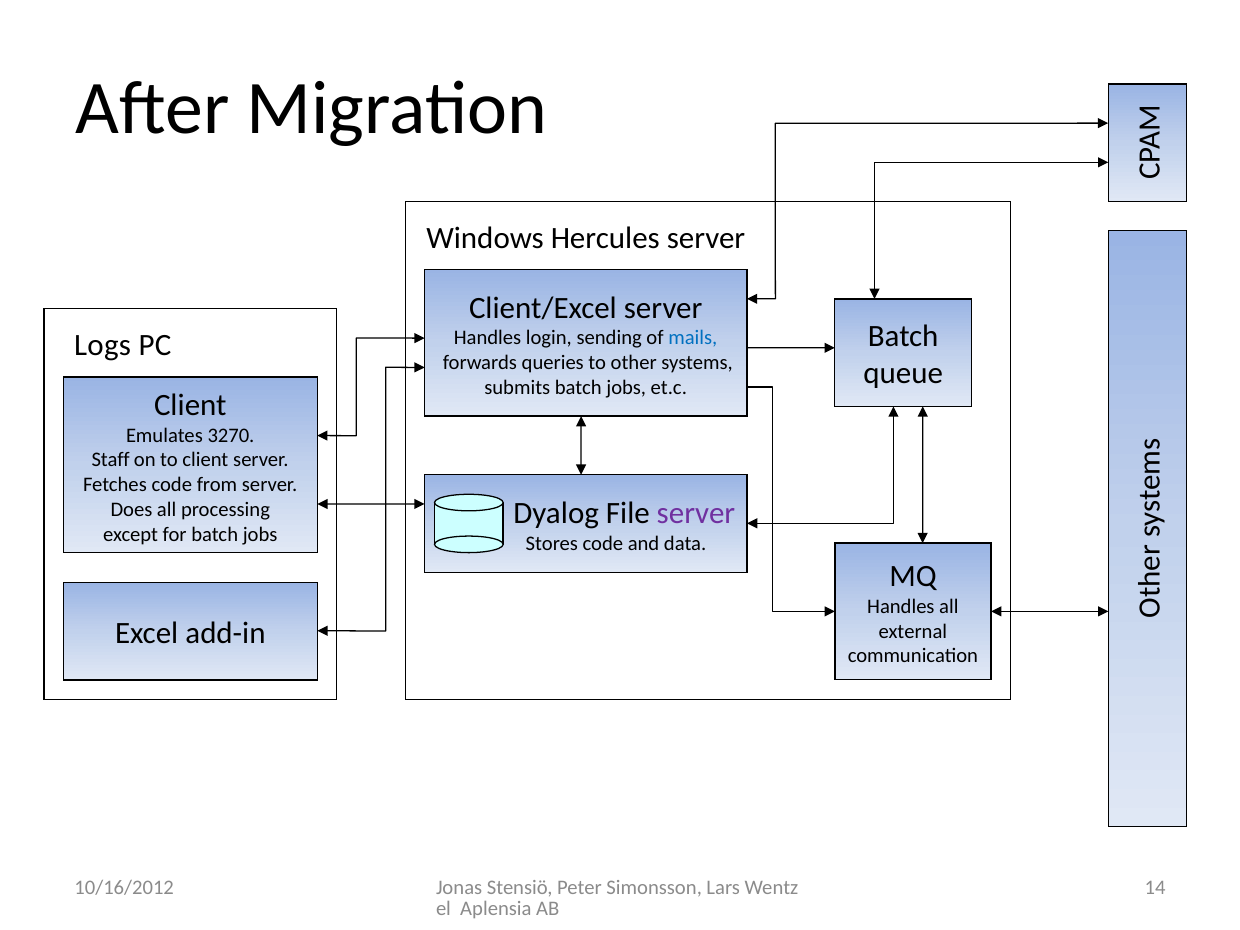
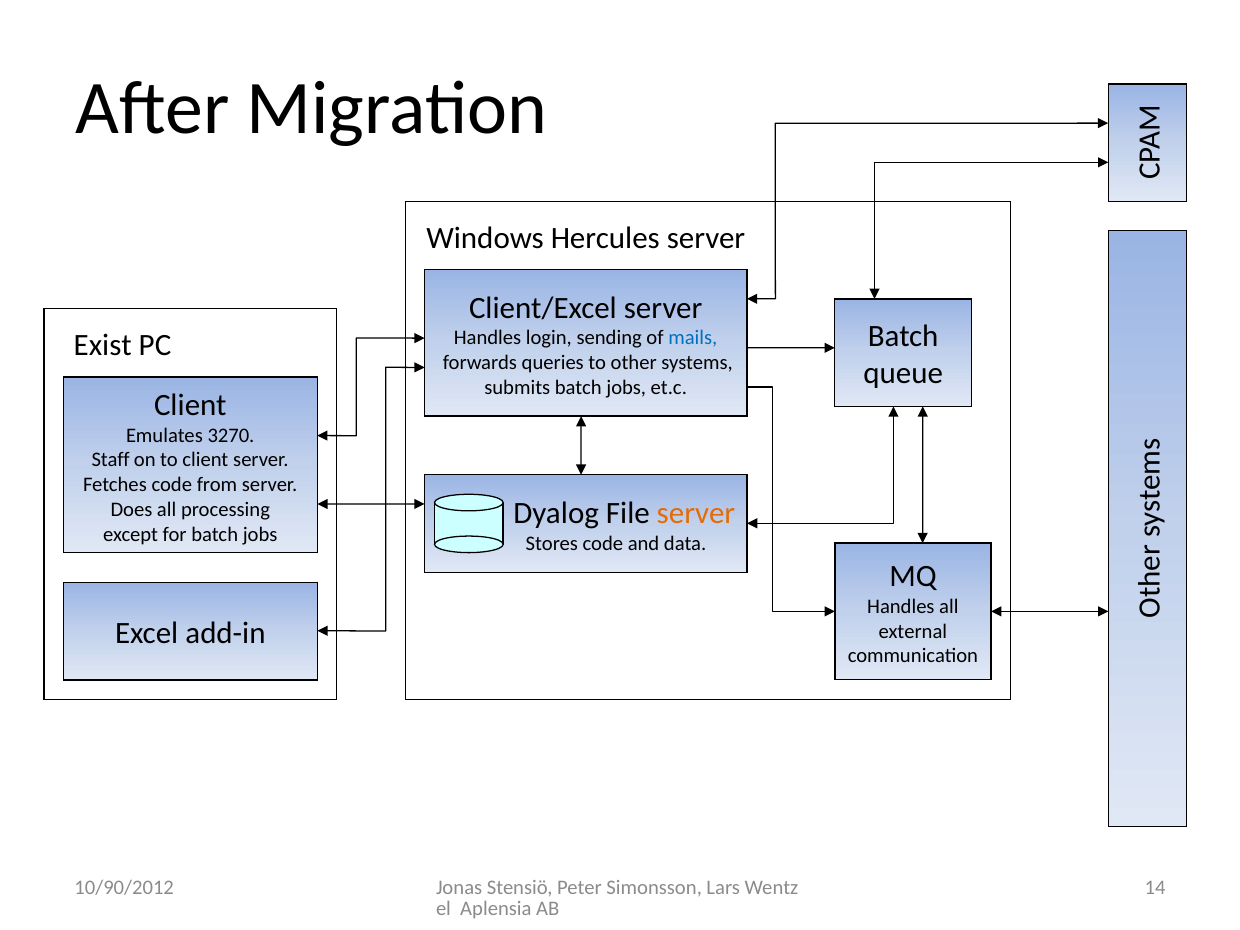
Logs: Logs -> Exist (103, 345)
server colour: purple -> orange (696, 513)
10/16/2012: 10/16/2012 -> 10/90/2012 (124, 888)
